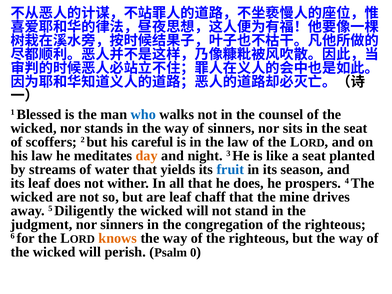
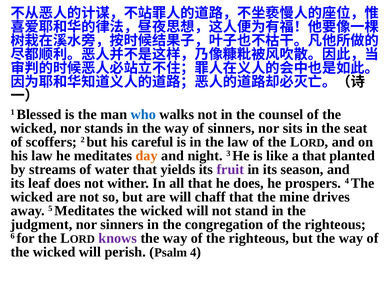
a seat: seat -> that (314, 156)
fruit colour: blue -> purple (230, 169)
are leaf: leaf -> will (180, 197)
5 Diligently: Diligently -> Meditates (84, 211)
knows colour: orange -> purple (118, 238)
Psalm 0: 0 -> 4 (193, 252)
